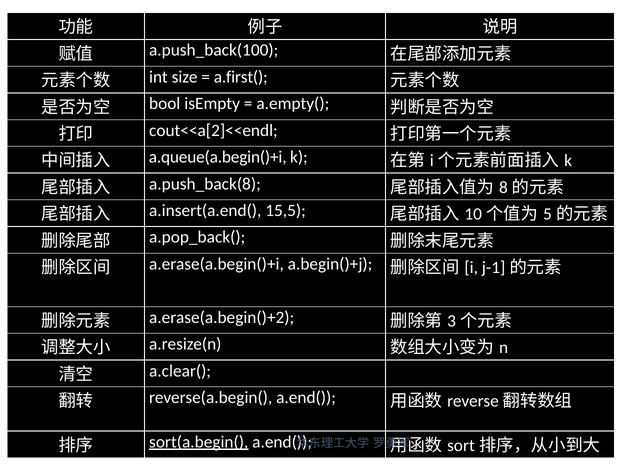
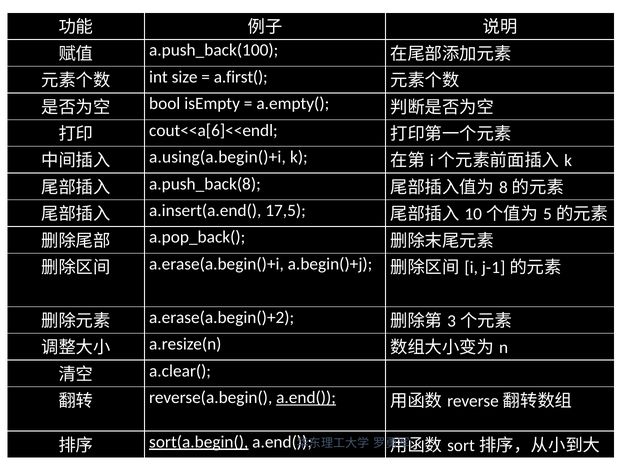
cout<<a[2]<<endl: cout<<a[2]<<endl -> cout<<a[6]<<endl (213, 131)
a.queue(a.begin()+i: a.queue(a.begin()+i -> a.using(a.begin()+i (218, 157)
15,5: 15,5 -> 17,5 (286, 211)
a.end( underline: none -> present (306, 398)
